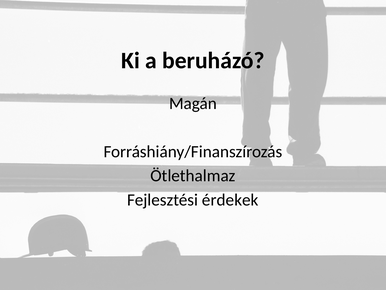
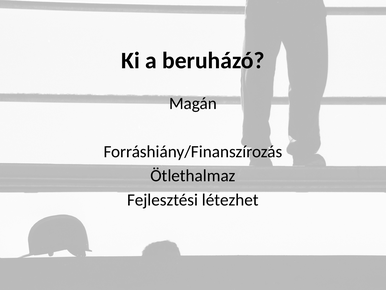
érdekek: érdekek -> létezhet (230, 200)
